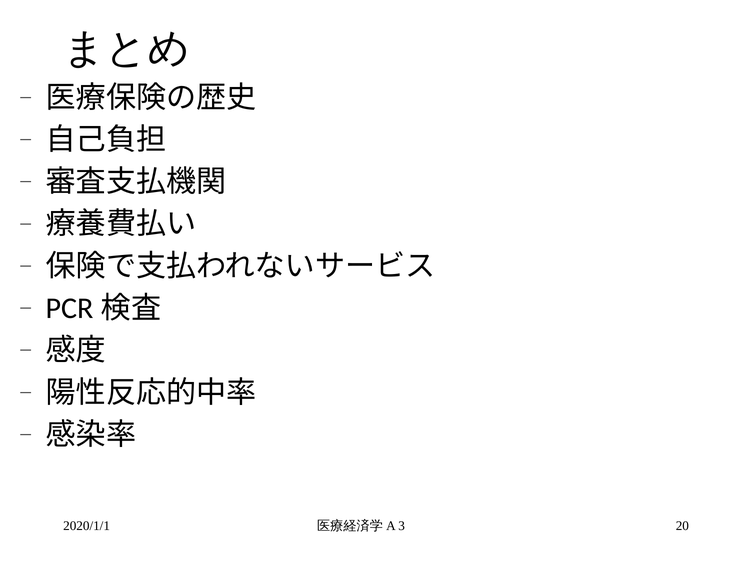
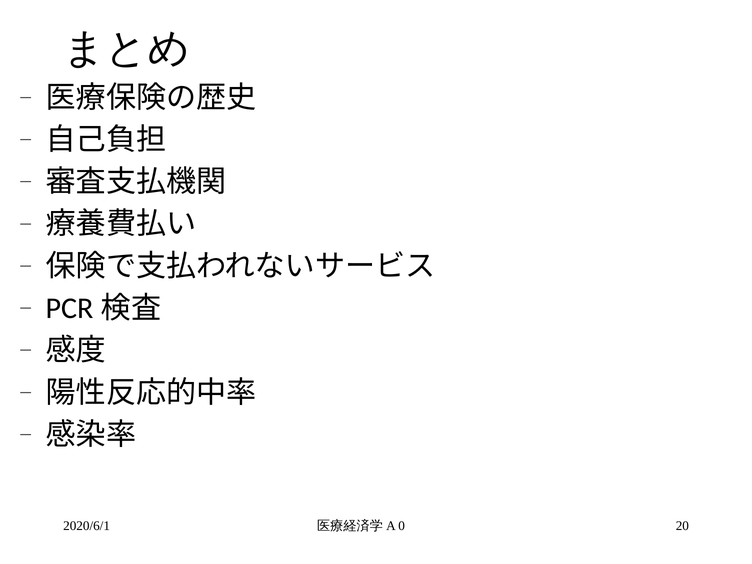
2020/1/1: 2020/1/1 -> 2020/6/1 (87, 526)
3: 3 -> 0 (402, 526)
